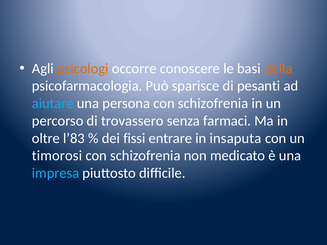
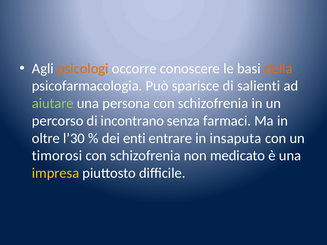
pesanti: pesanti -> salienti (259, 86)
aiutare colour: light blue -> light green (53, 103)
trovassero: trovassero -> incontrano (132, 121)
l’83: l’83 -> l’30 (74, 138)
fissi: fissi -> enti (134, 138)
impresa colour: light blue -> yellow (56, 173)
